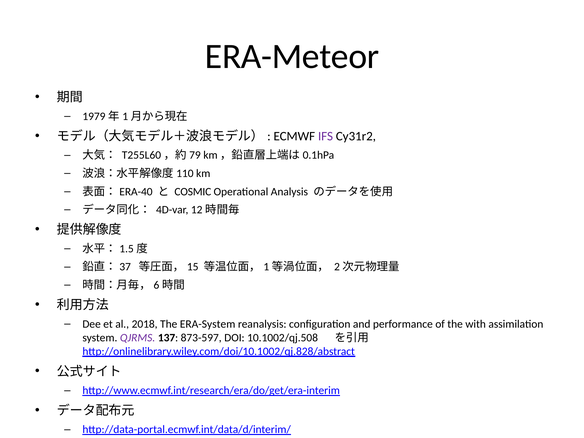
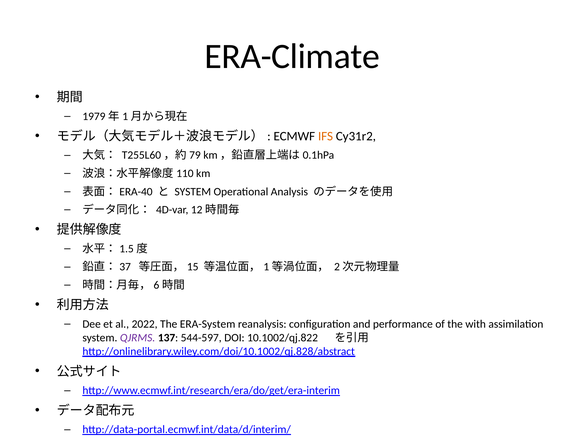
ERA-Meteor: ERA-Meteor -> ERA-Climate (292, 57)
IFS colour: purple -> orange (326, 136)
COSMIC: COSMIC -> SYSTEM (193, 192)
2018: 2018 -> 2022 (145, 324)
873-597: 873-597 -> 544-597 (201, 338)
10.1002/qj.508: 10.1002/qj.508 -> 10.1002/qj.822 (283, 338)
